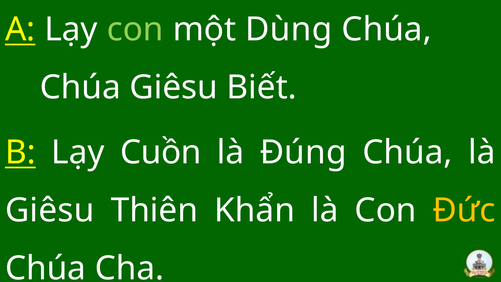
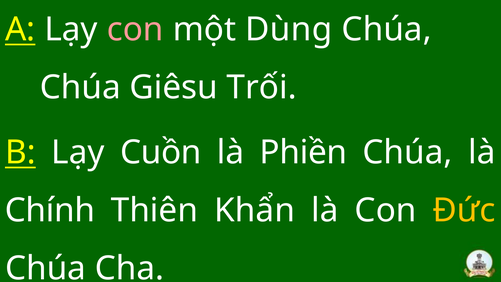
con colour: light green -> pink (135, 29)
Biết: Biết -> Trối (262, 87)
Đúng: Đúng -> Phiền (303, 152)
Giêsu: Giêsu -> Chính (50, 210)
